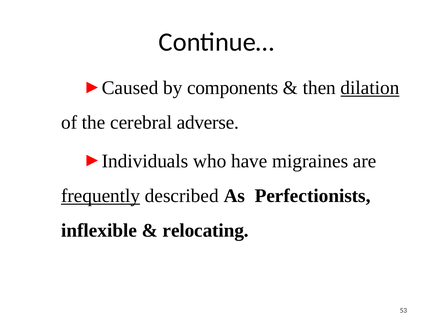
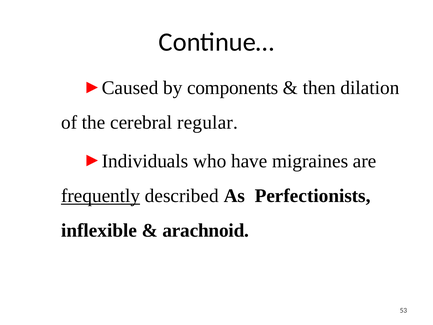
dilation underline: present -> none (370, 88)
adverse: adverse -> regular (208, 123)
relocating: relocating -> arachnoid (206, 230)
